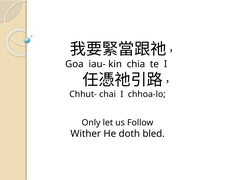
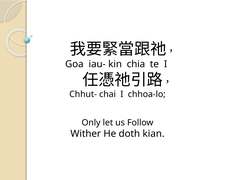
bled: bled -> kian (154, 134)
